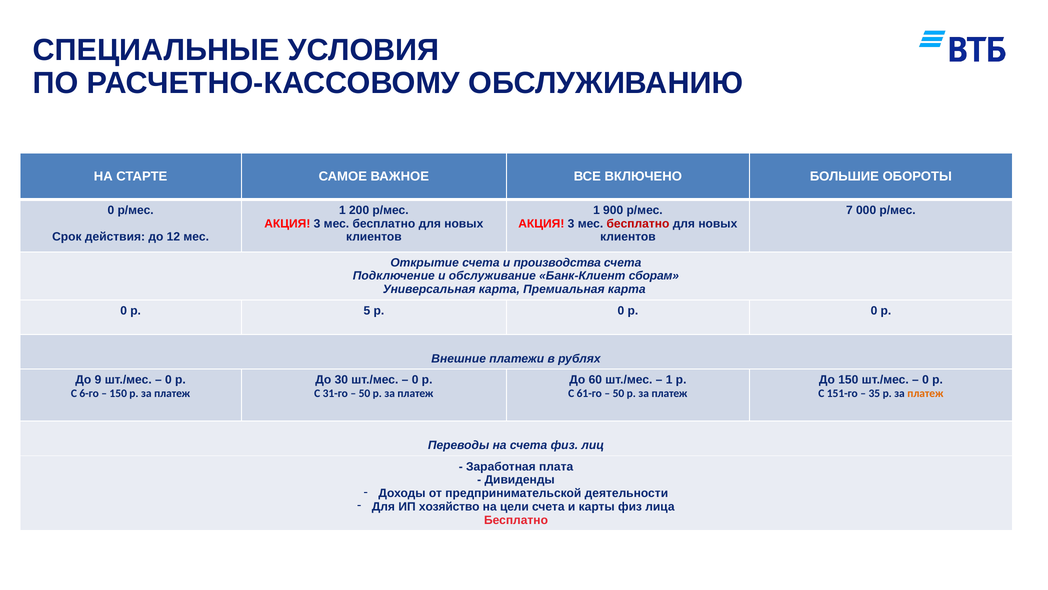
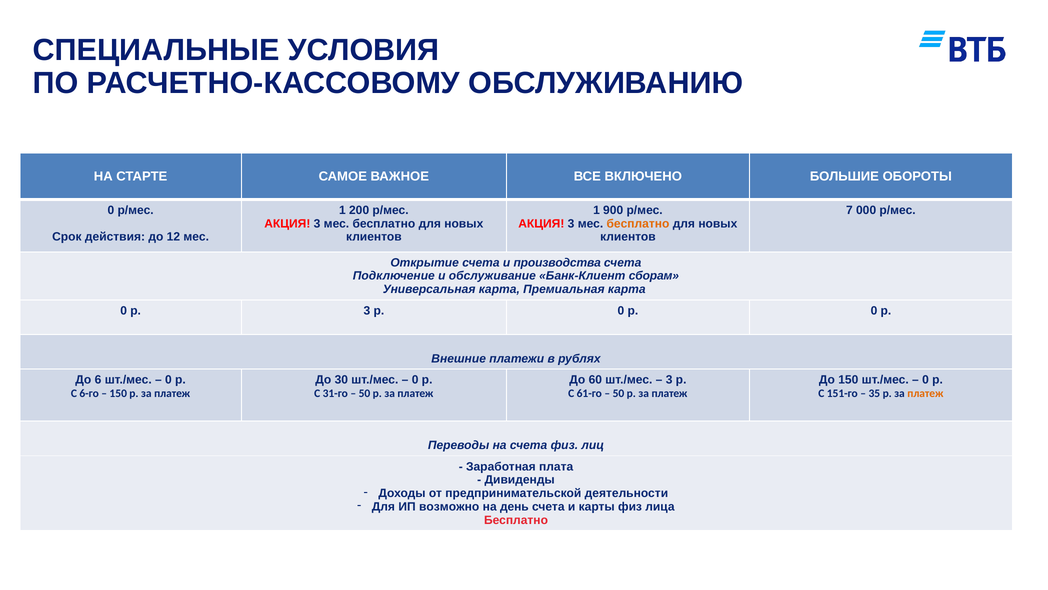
бесплатно colour: red -> orange (638, 223)
р 5: 5 -> 3 (367, 310)
9: 9 -> 6 (98, 380)
1: 1 -> 3 (669, 380)
хозяйство: хозяйство -> возможно (449, 506)
цели: цели -> день (514, 506)
